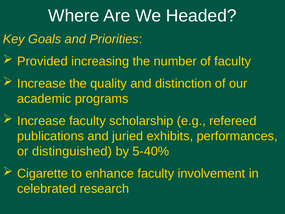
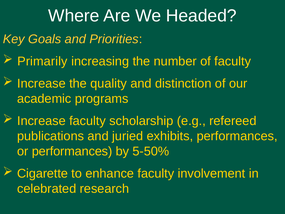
Provided: Provided -> Primarily (42, 61)
or distinguished: distinguished -> performances (72, 151)
5-40%: 5-40% -> 5-50% (151, 151)
